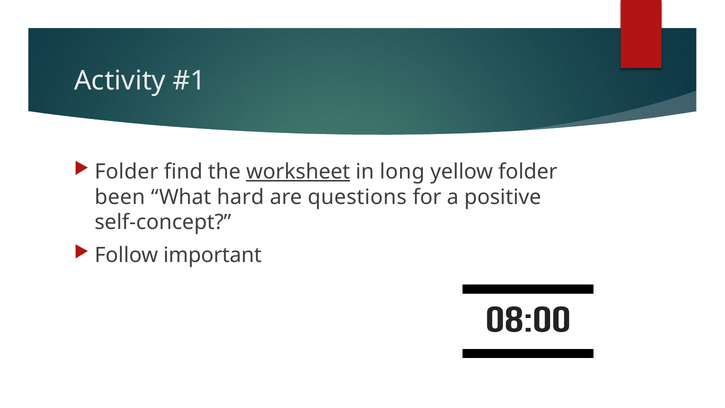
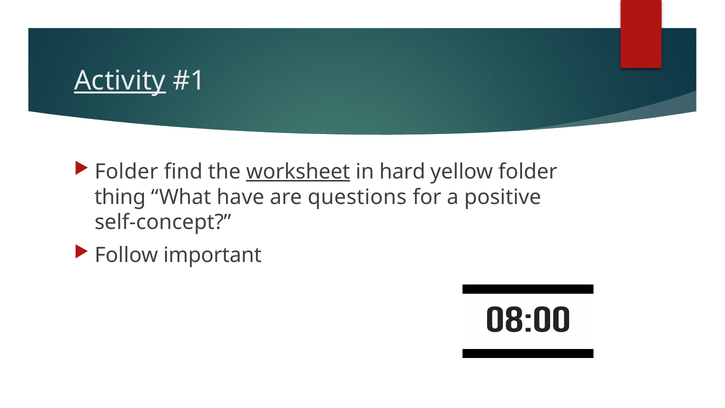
Activity underline: none -> present (120, 81)
long: long -> hard (402, 172)
been: been -> thing (120, 197)
hard: hard -> have (240, 197)
